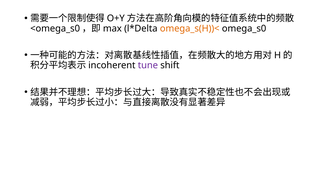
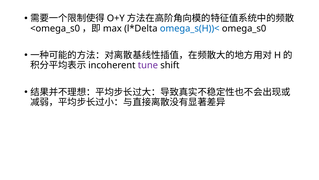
omega_s(H))< colour: orange -> blue (190, 28)
